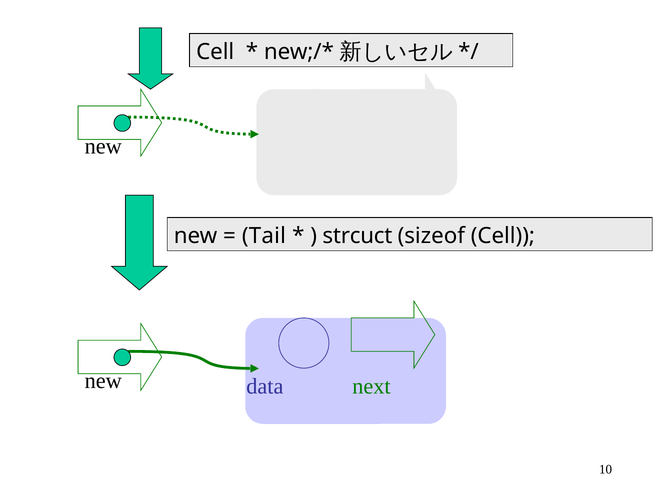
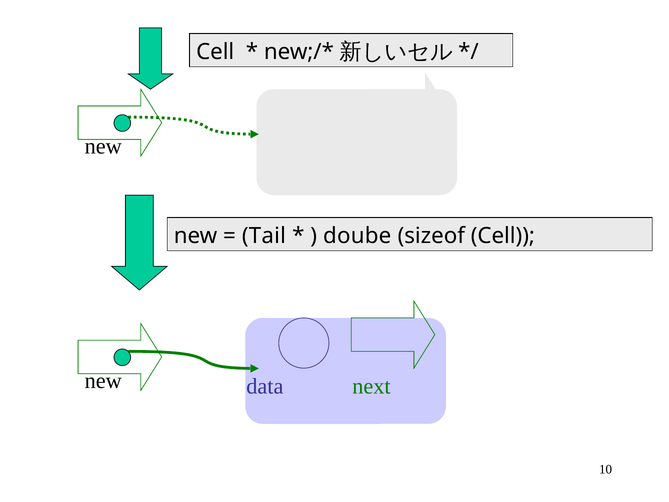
strcuct: strcuct -> doube (357, 236)
